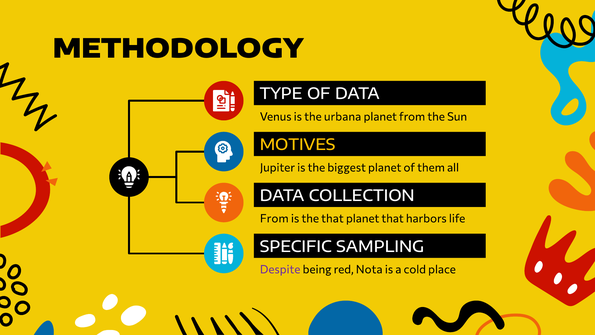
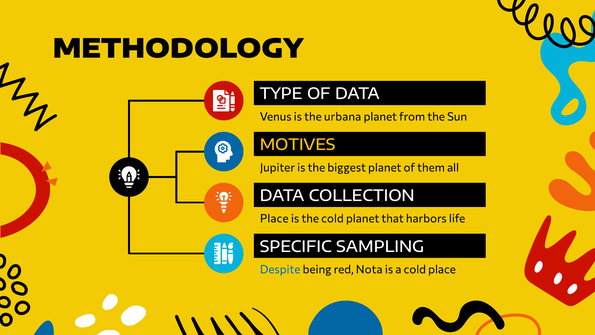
From: From -> Place (274, 218)
the that: that -> cold (332, 218)
Despite colour: purple -> blue (280, 269)
